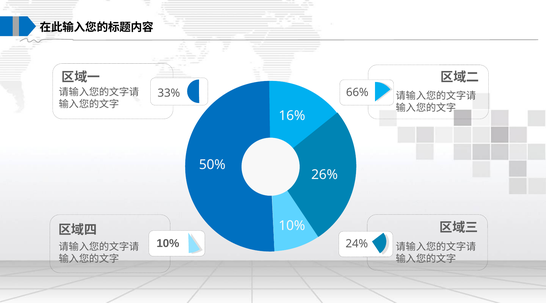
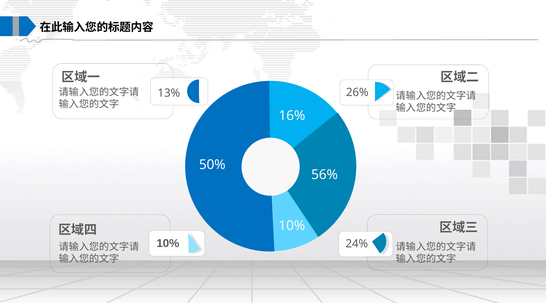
66%: 66% -> 26% (357, 92)
33%: 33% -> 13% (169, 93)
26%: 26% -> 56% (325, 175)
